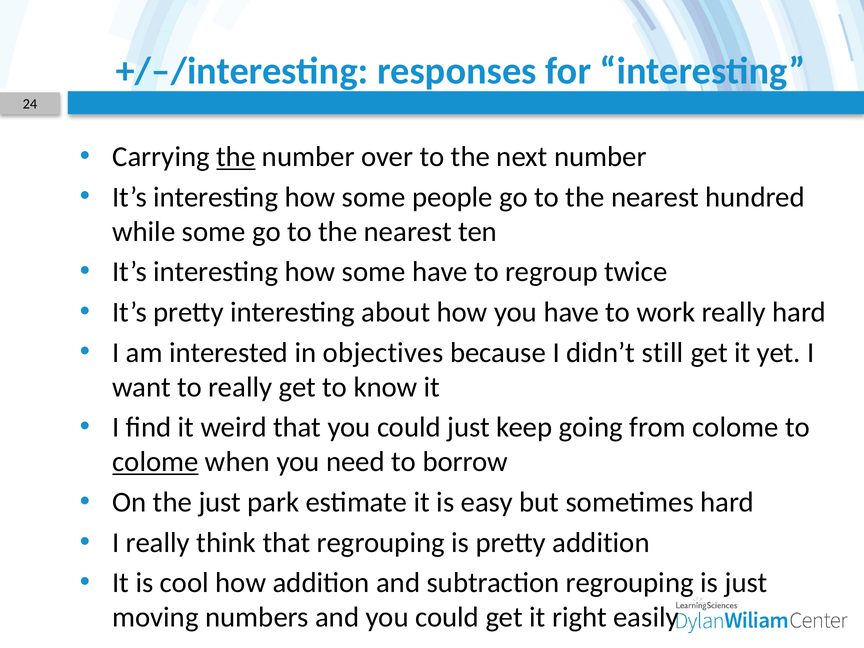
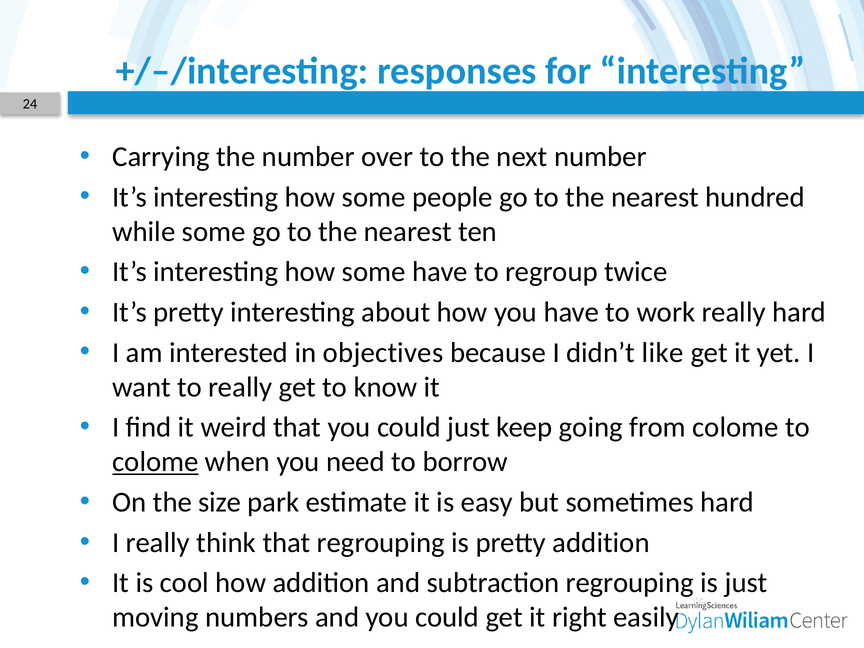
the underline: present -> none (236, 157)
still: still -> like (663, 353)
the just: just -> size (220, 502)
